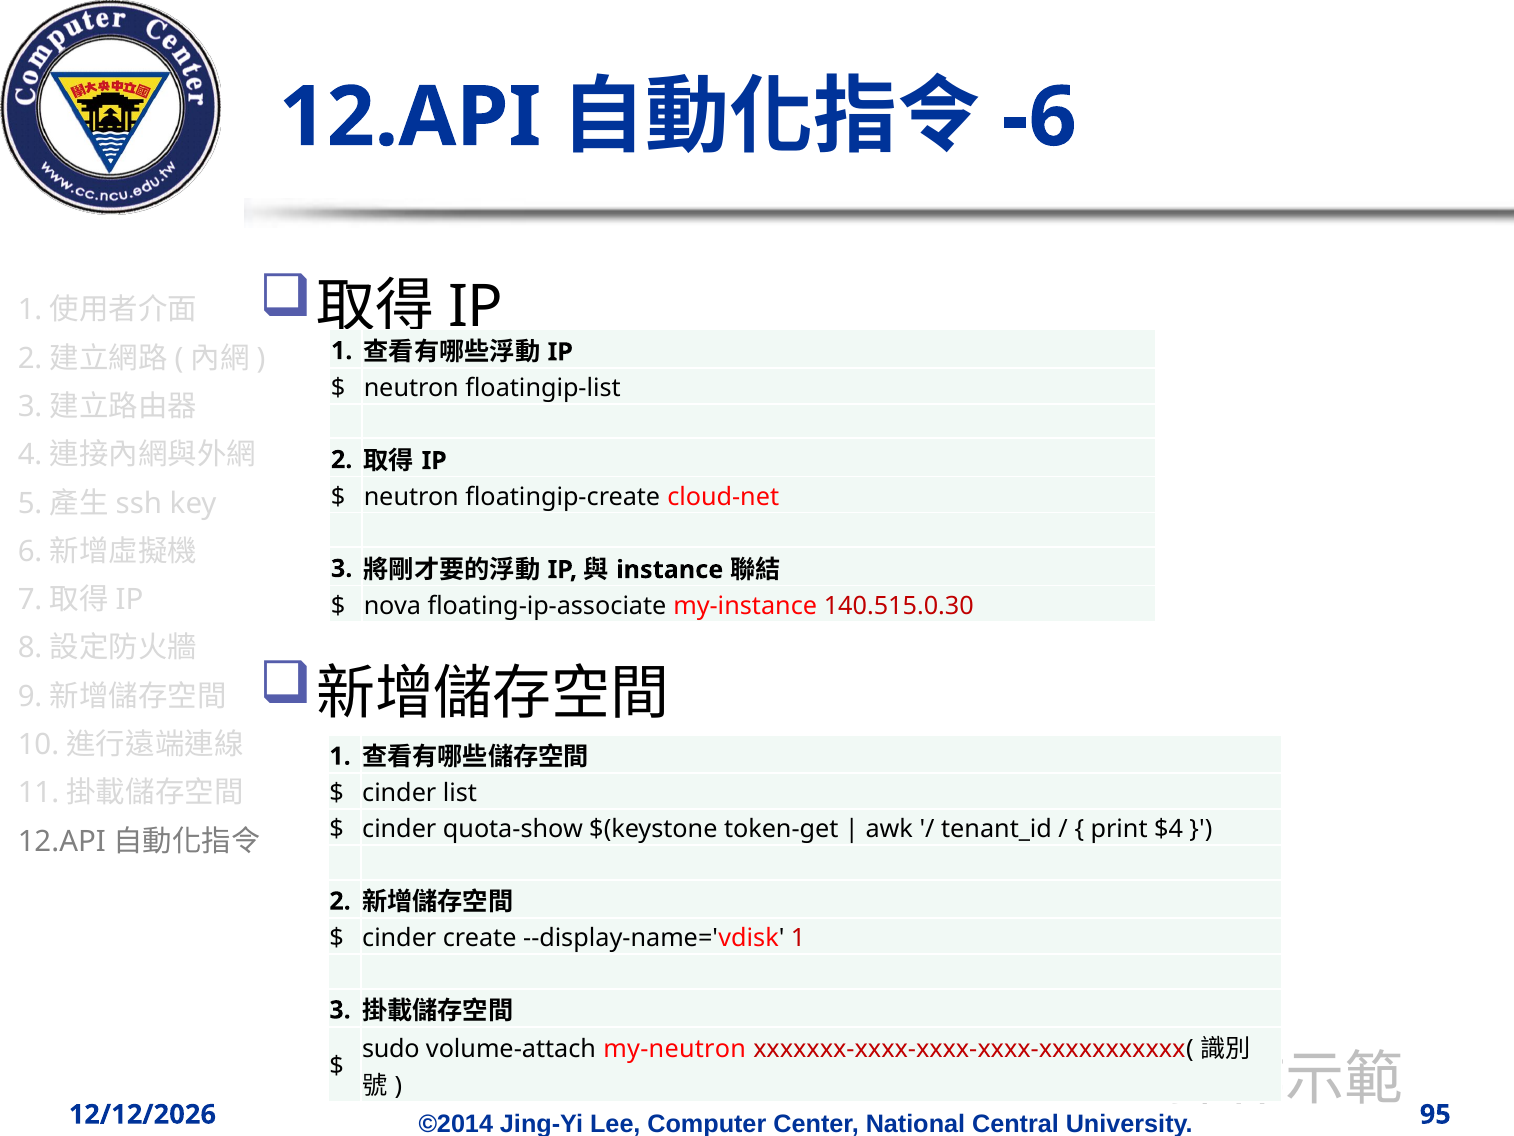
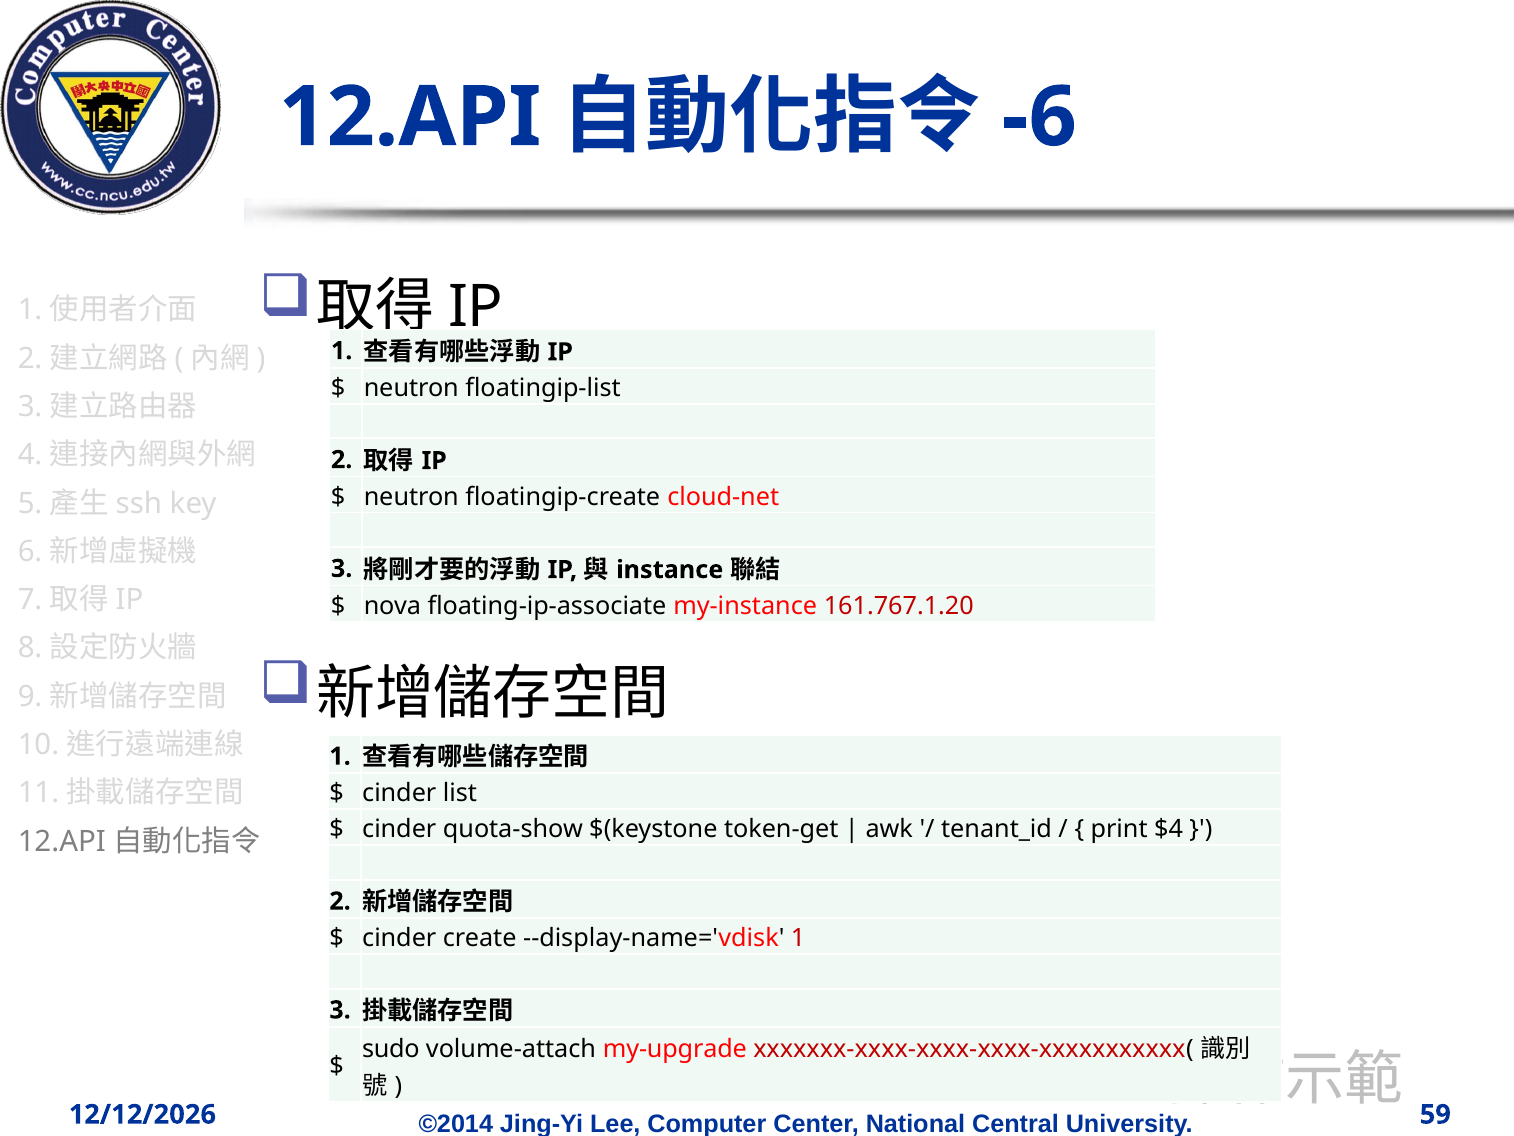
140.515.0.30: 140.515.0.30 -> 161.767.1.20 (899, 605)
my-neutron: my-neutron -> my-upgrade (675, 1049)
95: 95 -> 59 (1435, 1114)
